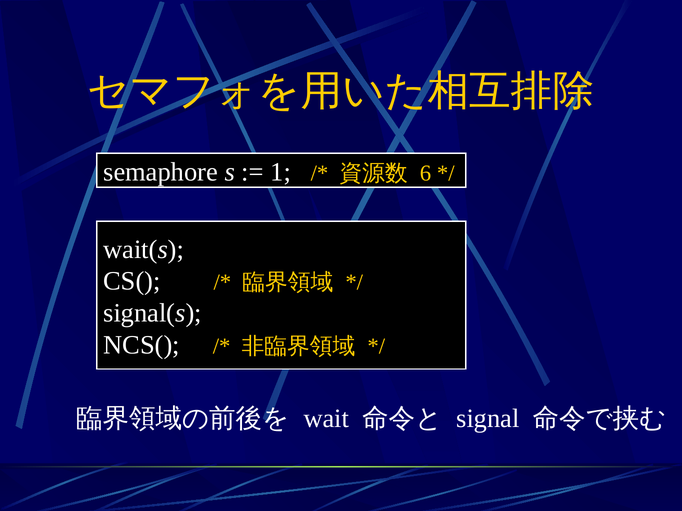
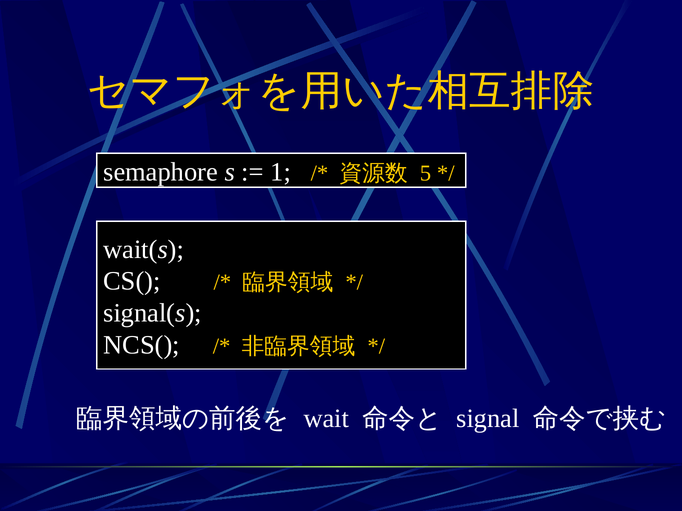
6: 6 -> 5 (426, 174)
